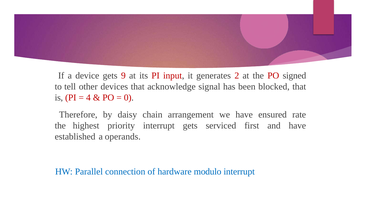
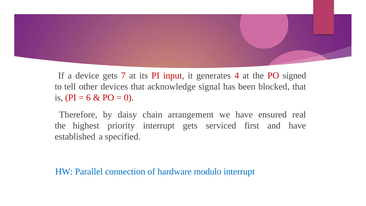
9: 9 -> 7 (123, 76)
2: 2 -> 4 (237, 76)
4: 4 -> 6 (88, 97)
rate: rate -> real (299, 115)
operands: operands -> specified (123, 137)
